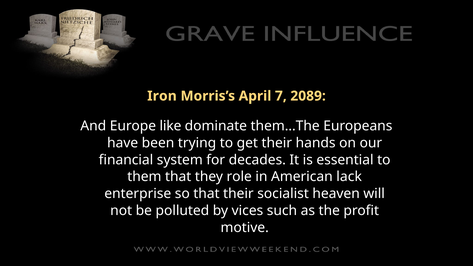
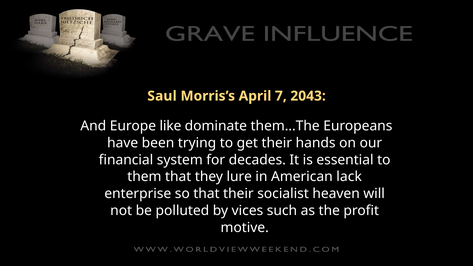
Iron: Iron -> Saul (162, 96)
2089: 2089 -> 2043 (308, 96)
role: role -> lure (239, 177)
